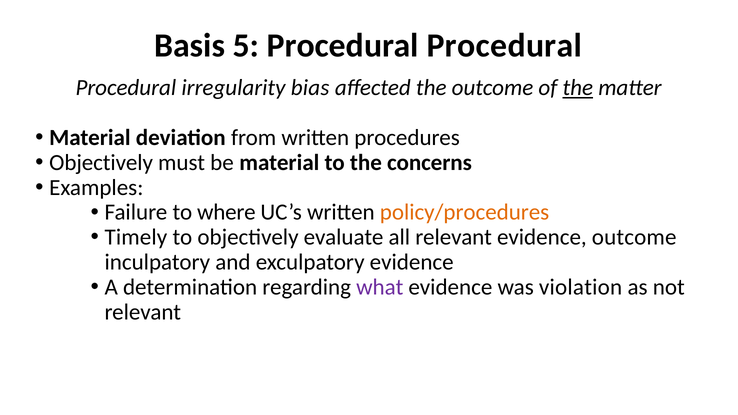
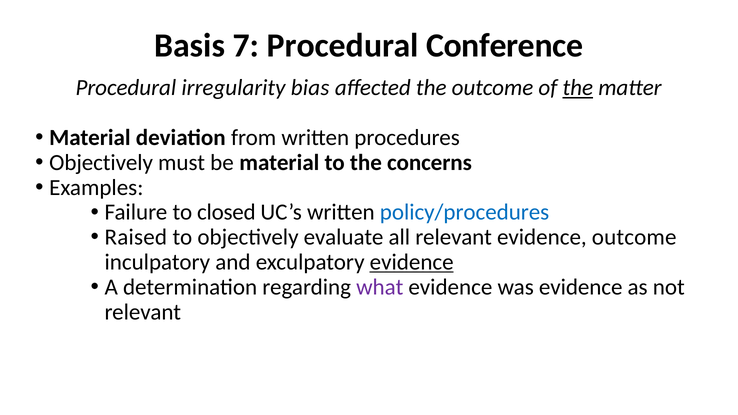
5: 5 -> 7 (246, 46)
Procedural: Procedural -> Conference (505, 46)
where: where -> closed (226, 212)
policy/procedures colour: orange -> blue (465, 212)
Timely: Timely -> Raised (136, 237)
evidence underline: none -> present (412, 262)
was violation: violation -> evidence (581, 287)
